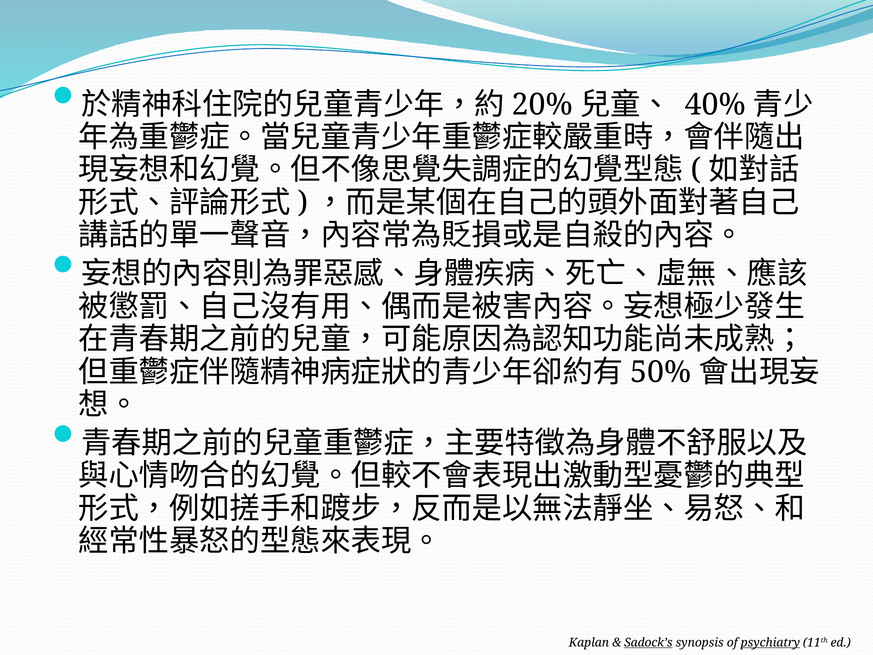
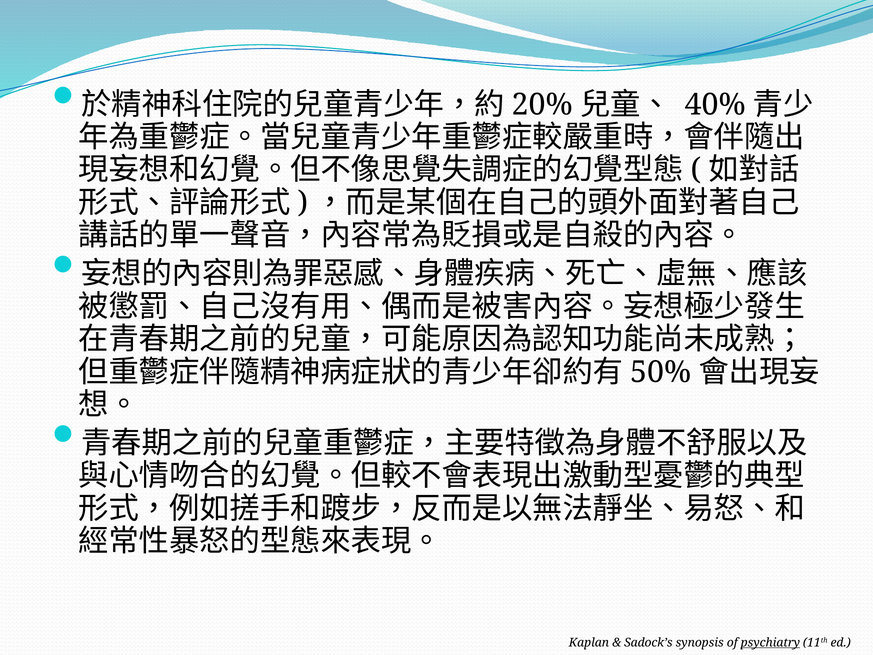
Sadock’s underline: present -> none (648, 642)
